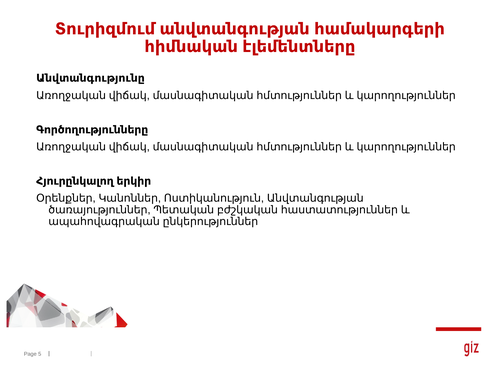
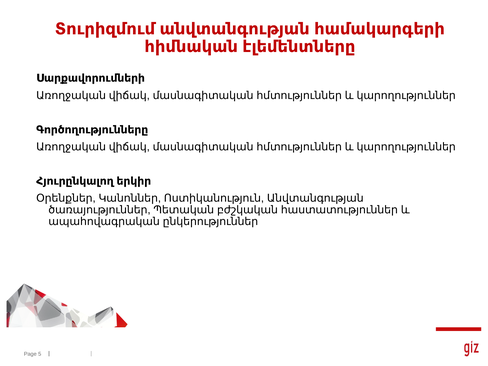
Անվտանգությունը: Անվտանգությունը -> Սարքավորումների (91, 78)
